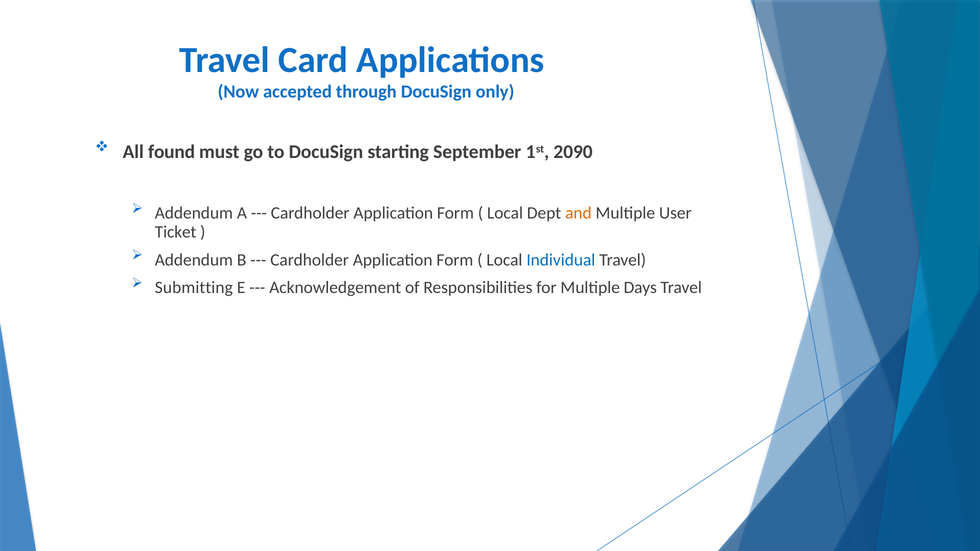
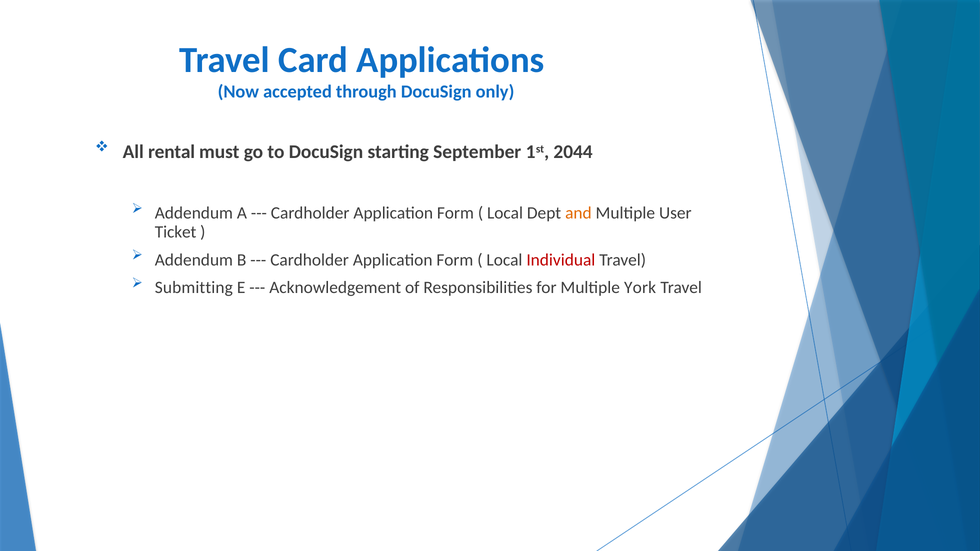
found: found -> rental (172, 152)
2090: 2090 -> 2044 (573, 152)
Individual colour: blue -> red (561, 260)
Days: Days -> York (640, 288)
